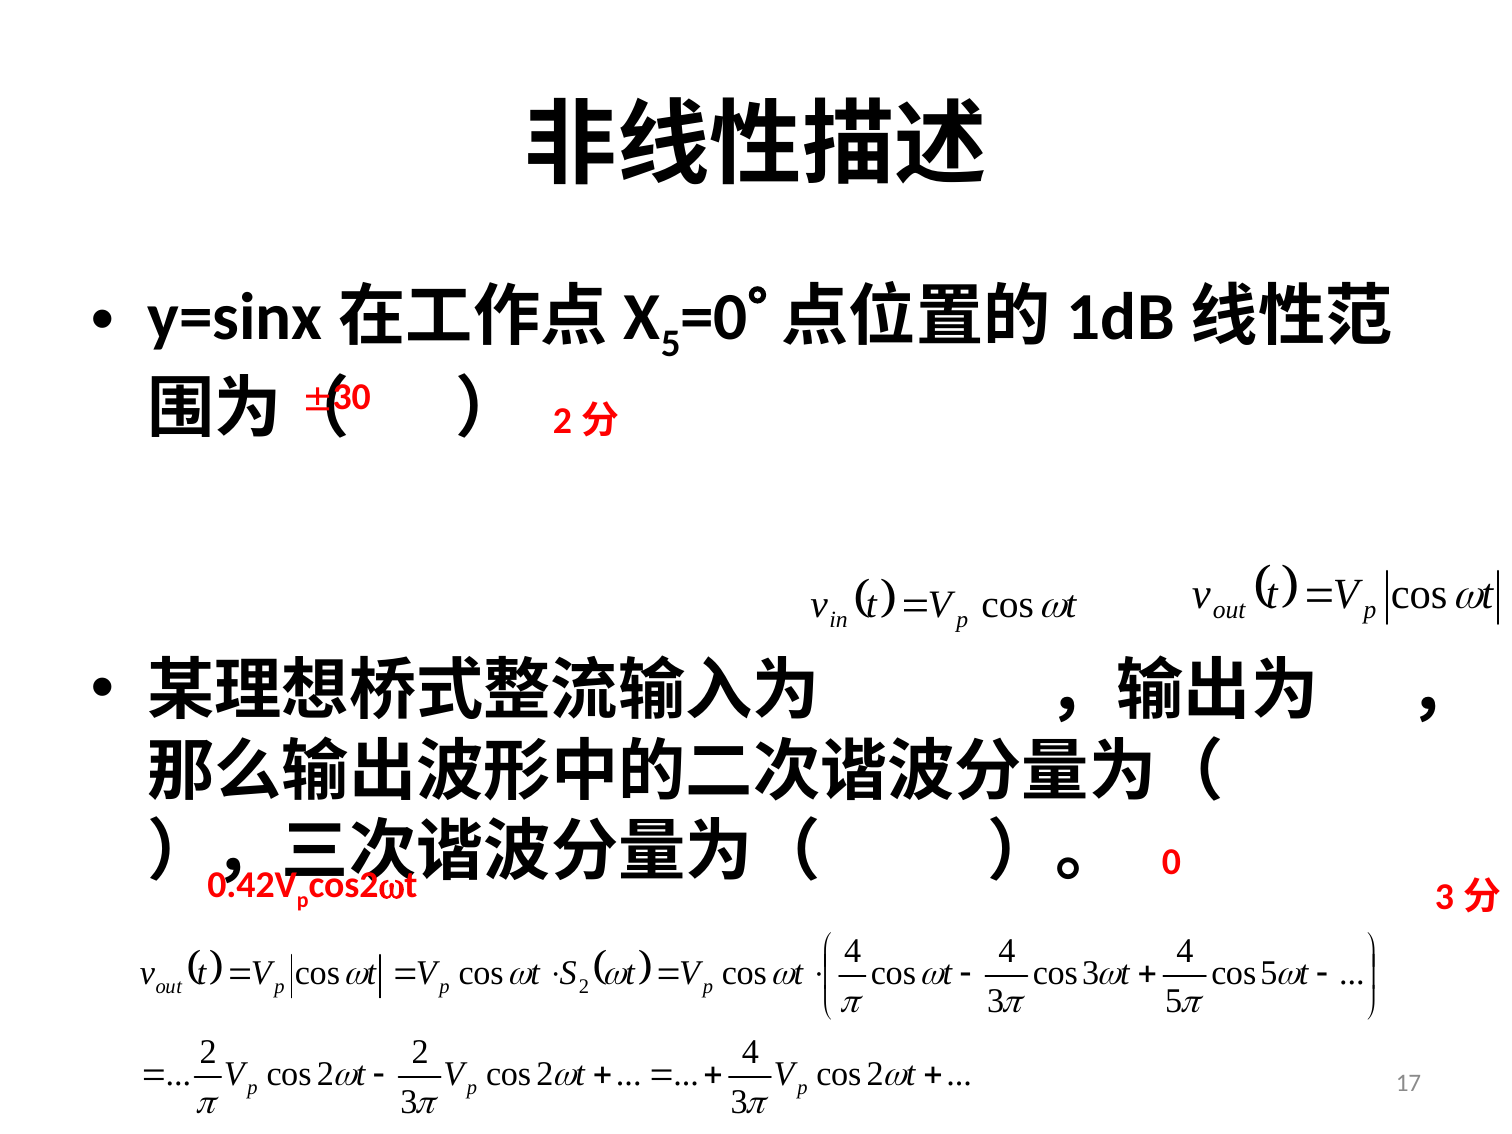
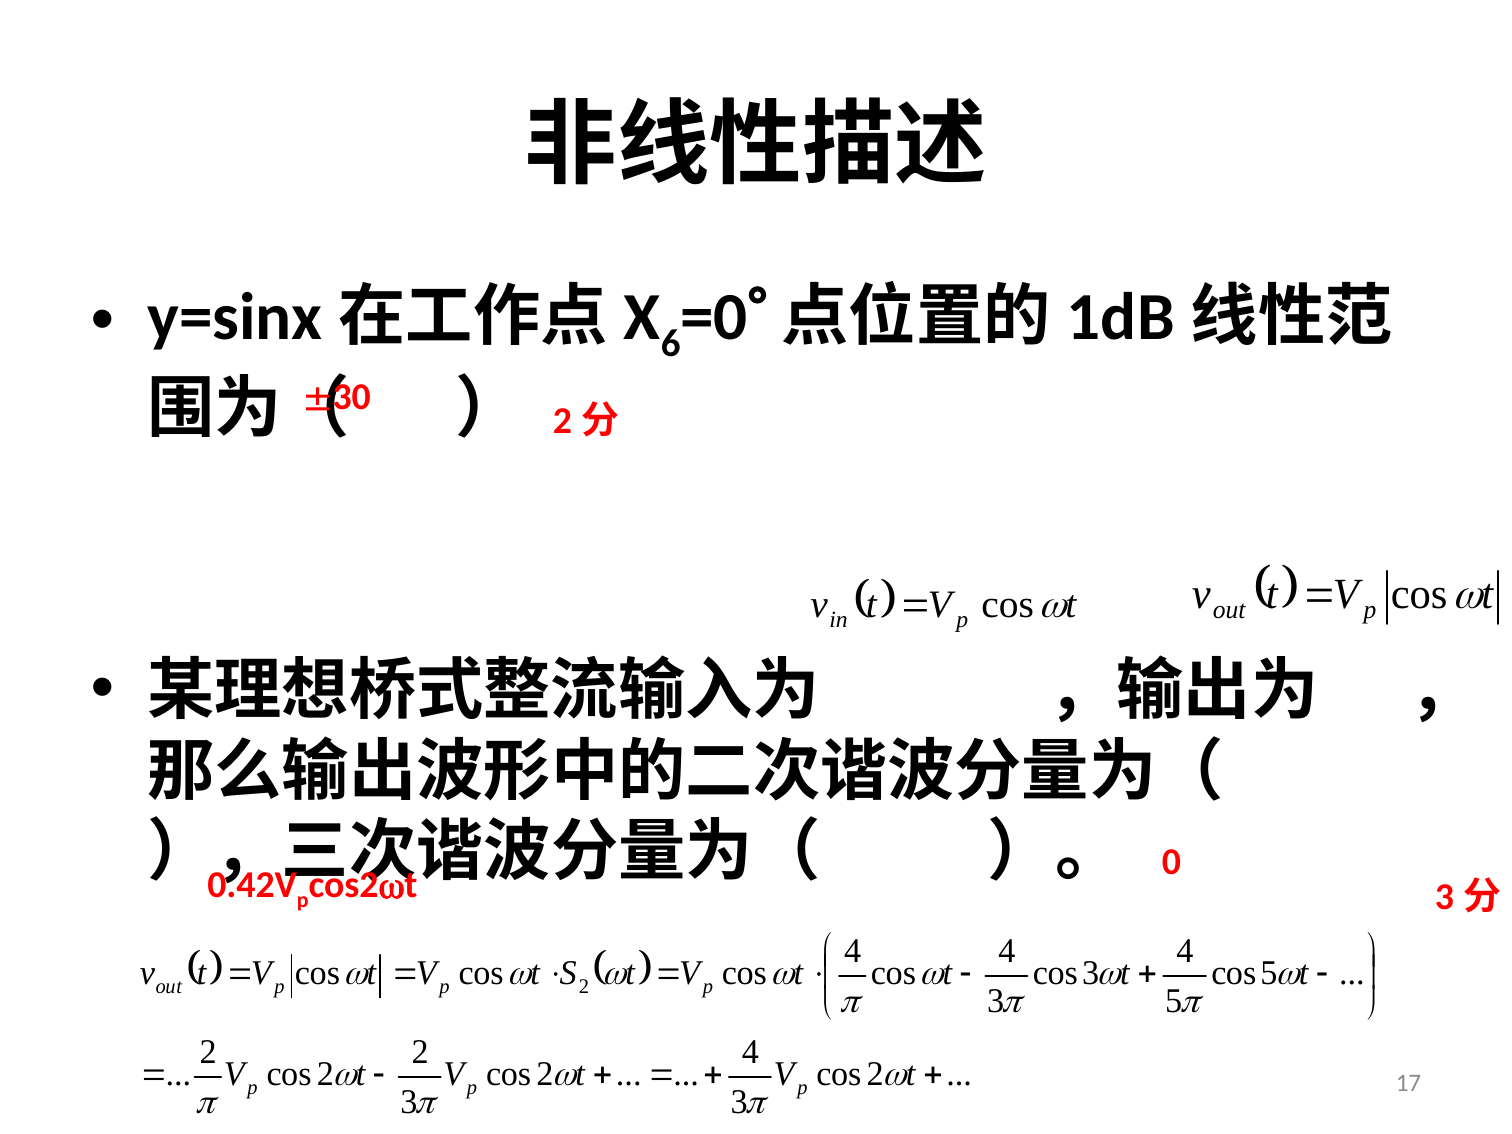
5: 5 -> 6 (671, 343)
